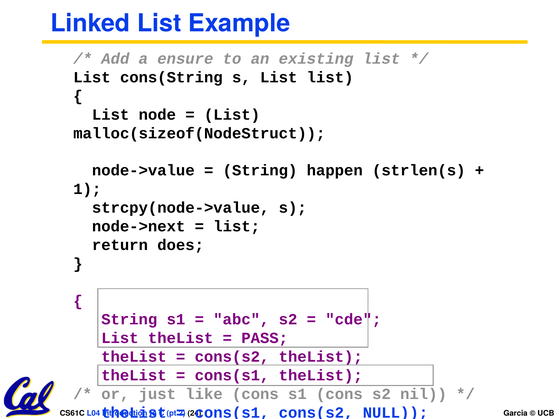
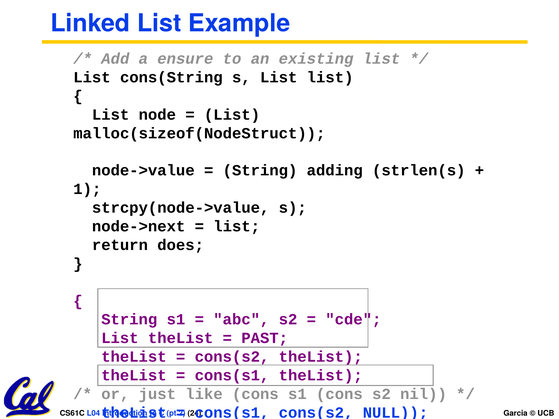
happen: happen -> adding (335, 171)
PASS: PASS -> PAST (265, 338)
